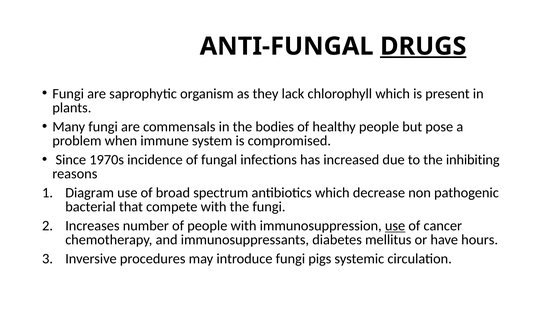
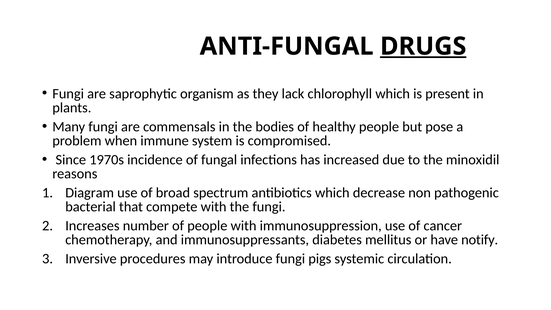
inhibiting: inhibiting -> minoxidil (473, 160)
use underline: present -> none (395, 226)
hours: hours -> notify (480, 240)
